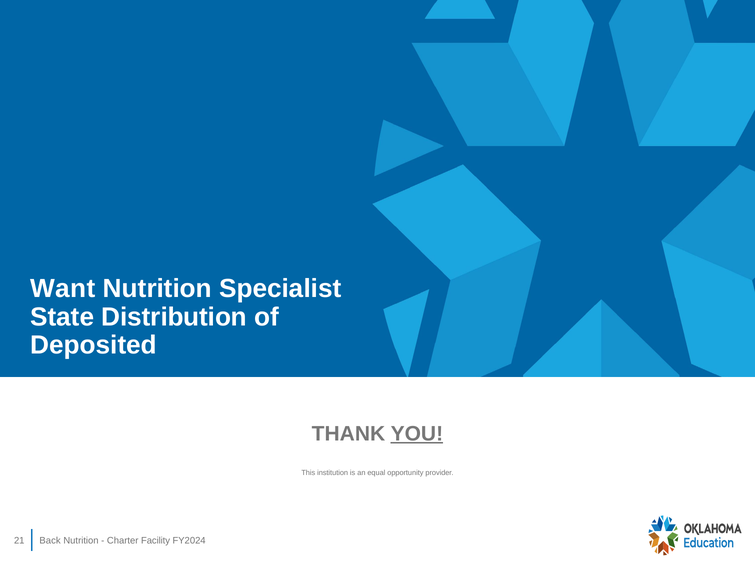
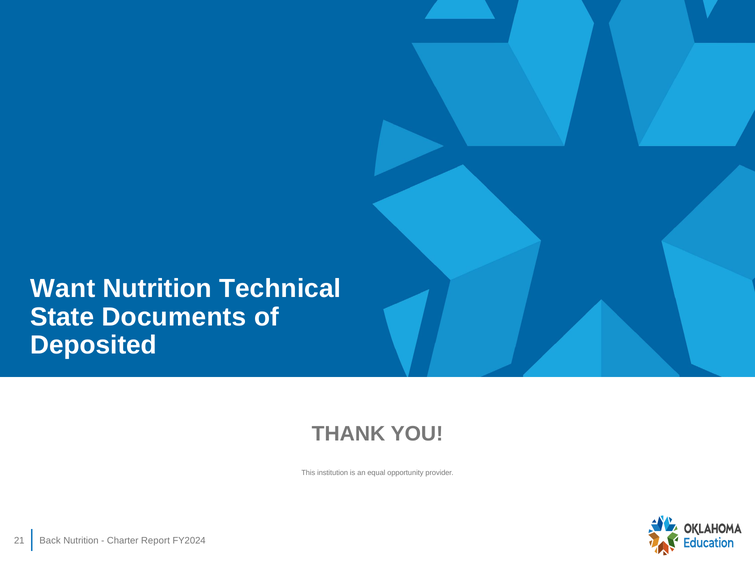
Specialist: Specialist -> Technical (280, 289)
Distribution: Distribution -> Documents (174, 317)
YOU underline: present -> none (417, 434)
Facility: Facility -> Report (155, 541)
